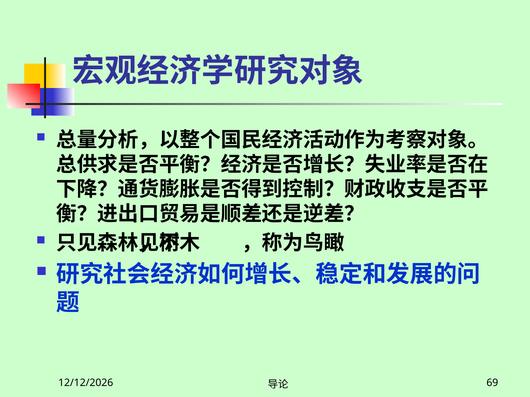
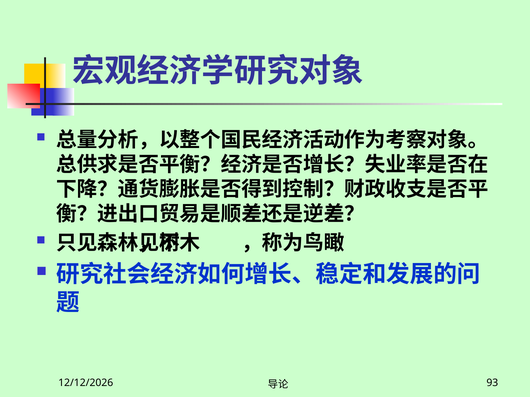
69: 69 -> 93 (492, 383)
